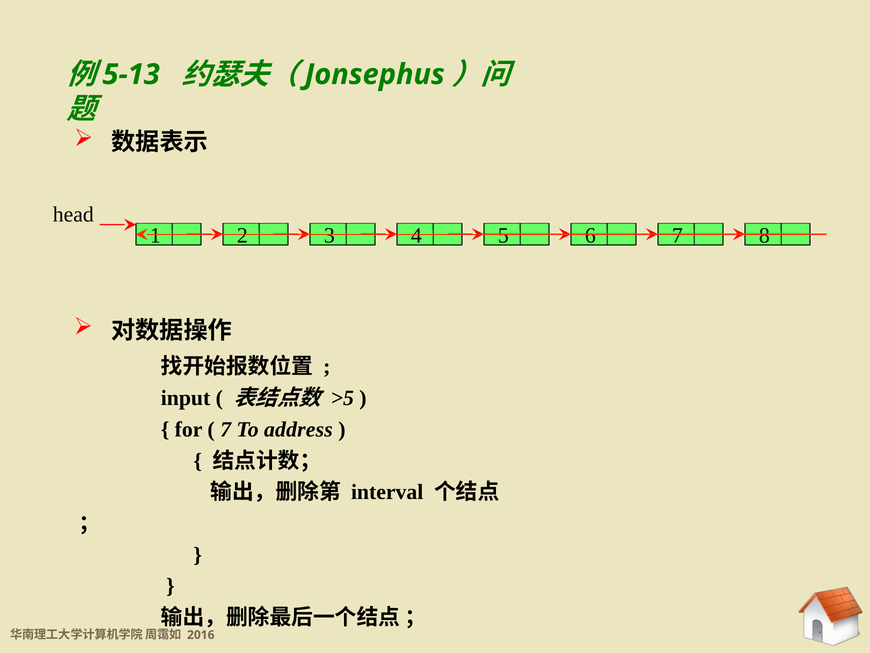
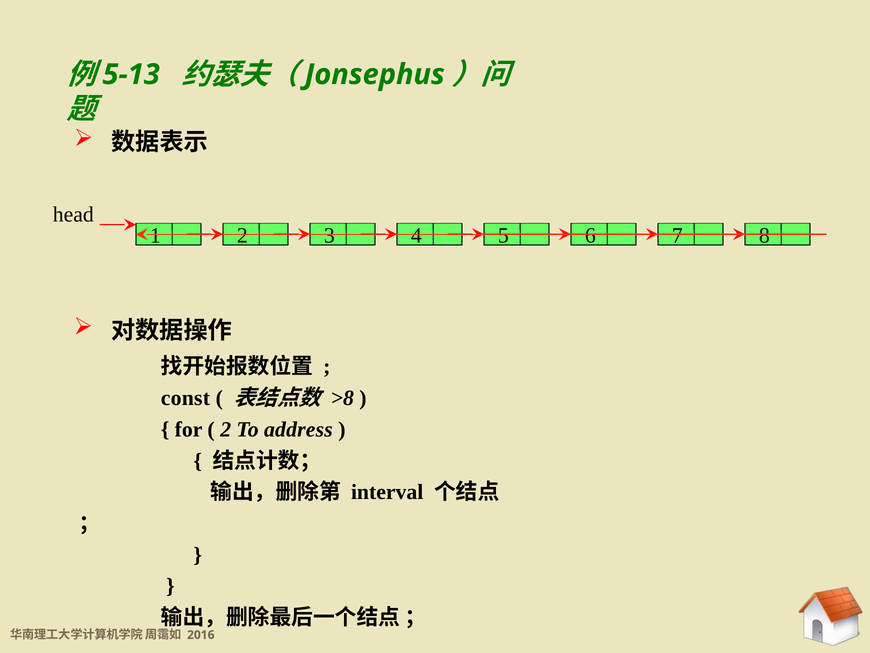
input: input -> const (185, 398)
>5: >5 -> >8 (342, 398)
7: 7 -> 2 (226, 429)
